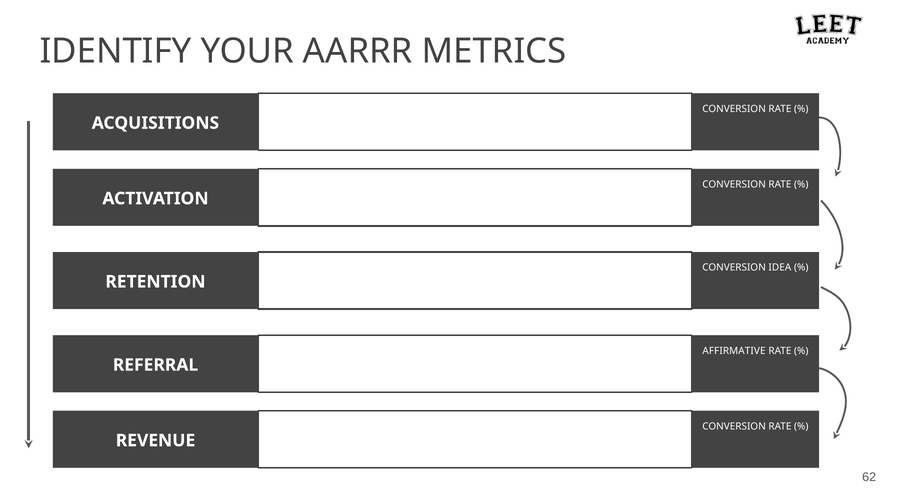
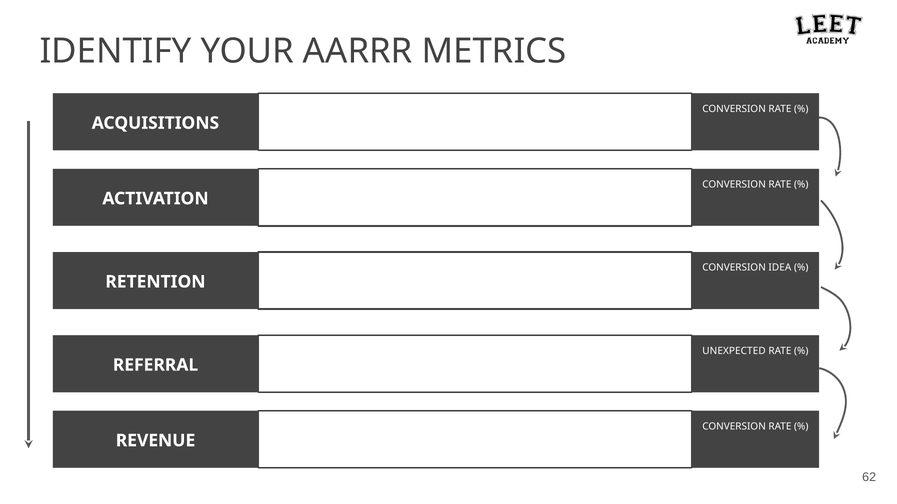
AFFIRMATIVE: AFFIRMATIVE -> UNEXPECTED (734, 351)
